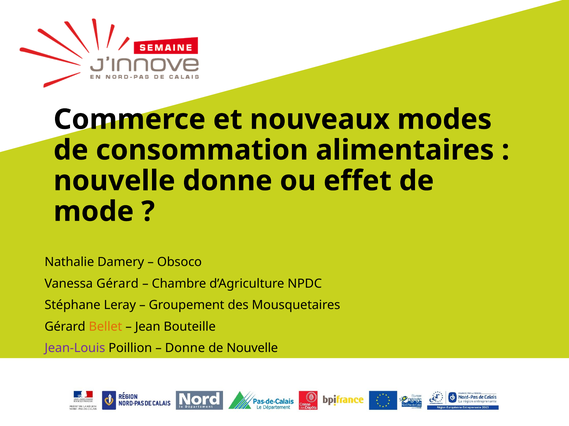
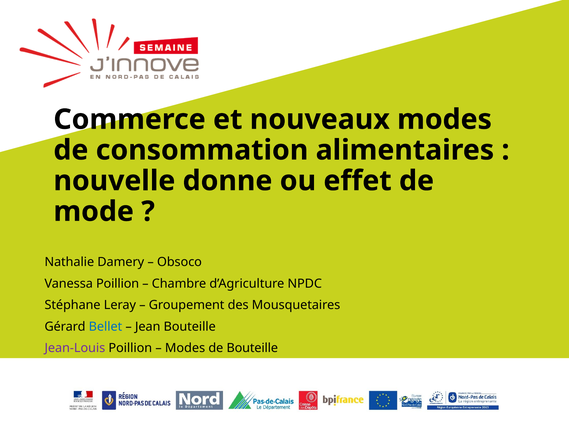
Vanessa Gérard: Gérard -> Poillion (118, 284)
Bellet colour: orange -> blue (105, 327)
Donne: Donne -> Modes (185, 349)
de Nouvelle: Nouvelle -> Bouteille (252, 349)
